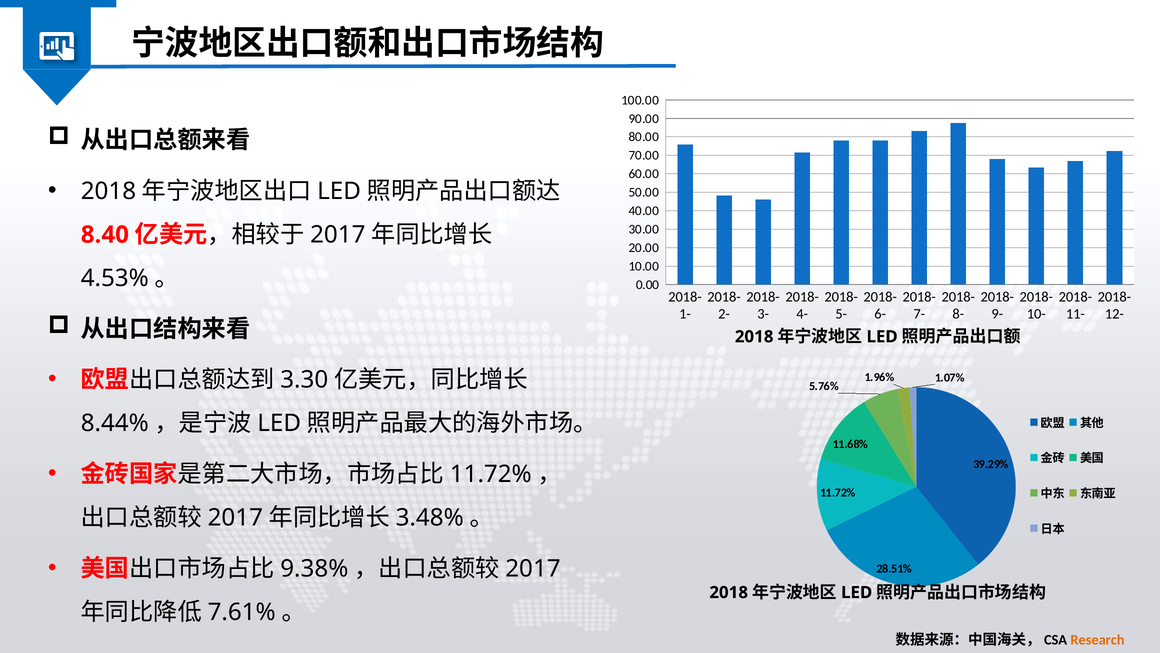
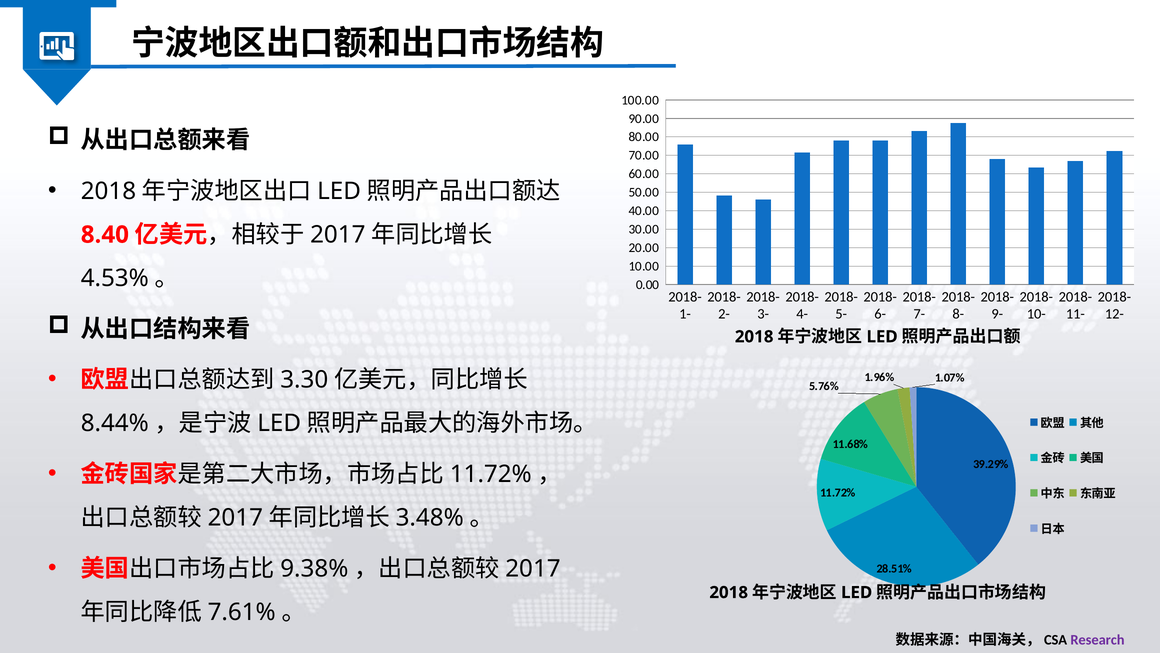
Research colour: orange -> purple (1097, 639)
